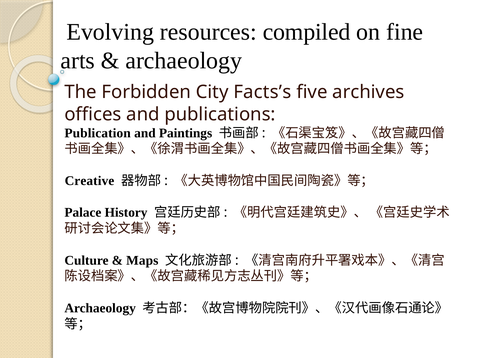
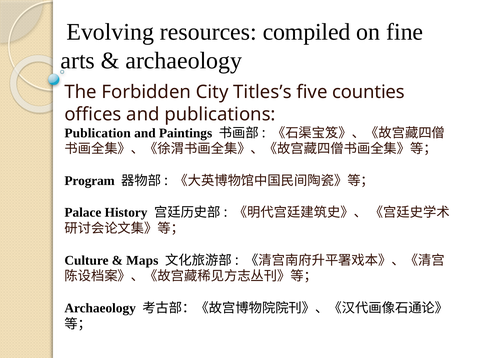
Facts’s: Facts’s -> Titles’s (262, 92)
archives: archives -> counties (368, 92)
Creative: Creative -> Program (90, 181)
